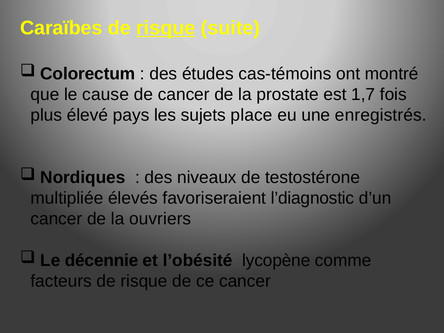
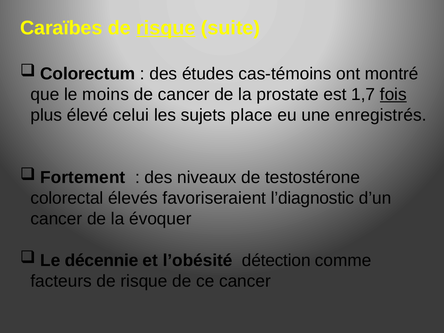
cause: cause -> moins (106, 94)
fois underline: none -> present (393, 94)
pays: pays -> celui (131, 115)
Nordiques: Nordiques -> Fortement (83, 177)
multipliée: multipliée -> colorectal (67, 198)
ouvriers: ouvriers -> évoquer (160, 219)
lycopène: lycopène -> détection (276, 260)
